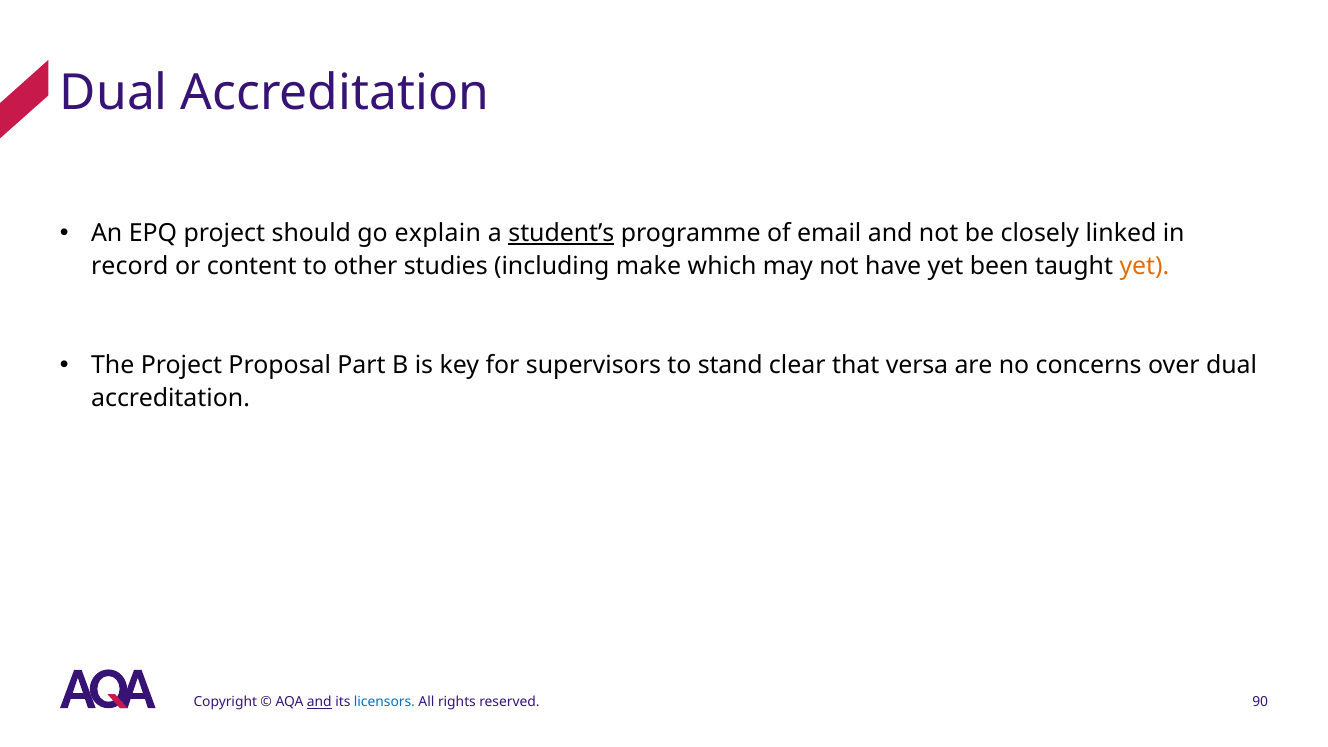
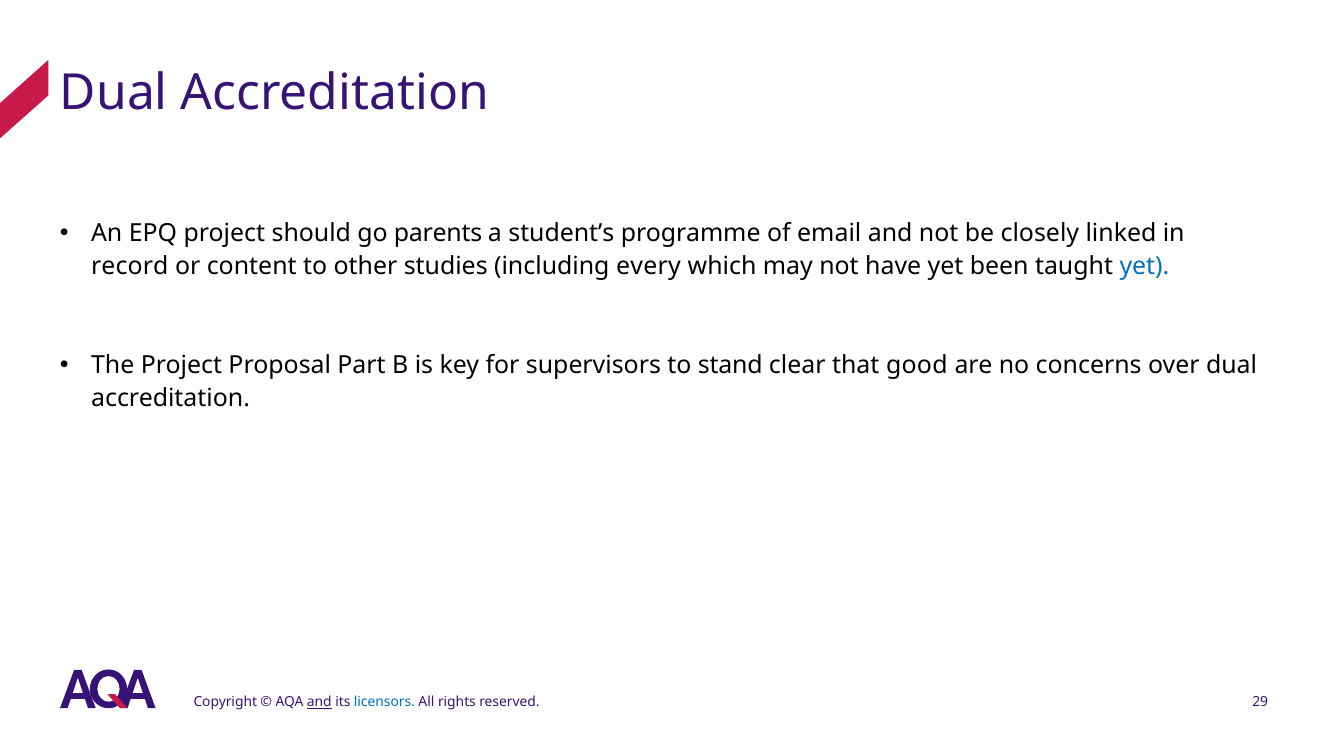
explain: explain -> parents (438, 233)
student’s underline: present -> none (561, 233)
make: make -> every (649, 266)
yet colour: orange -> blue (1144, 266)
versa: versa -> good (917, 365)
90: 90 -> 29 (1260, 702)
